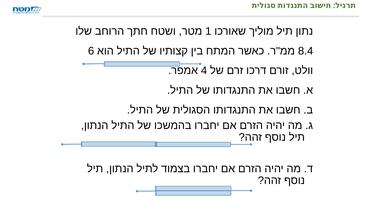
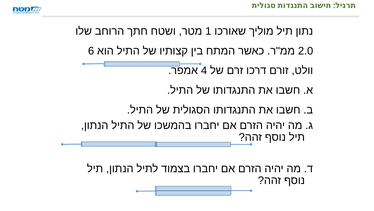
8.4: 8.4 -> 2.0 (306, 51)
